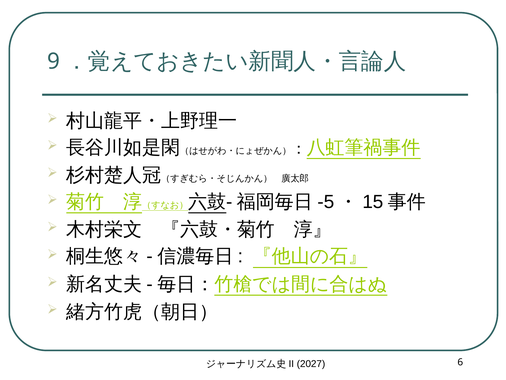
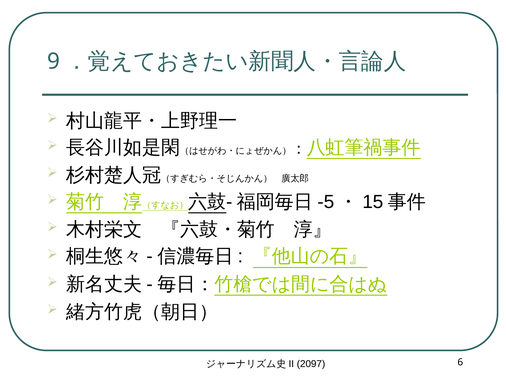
2027: 2027 -> 2097 (311, 364)
